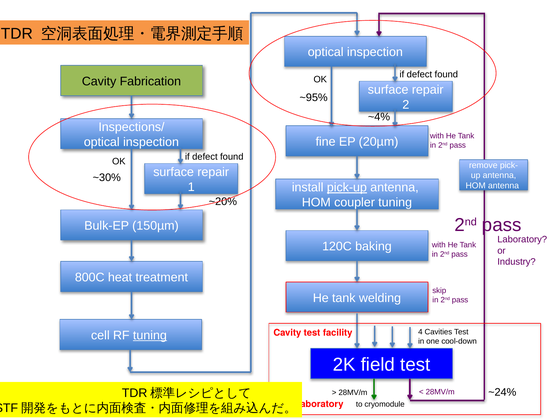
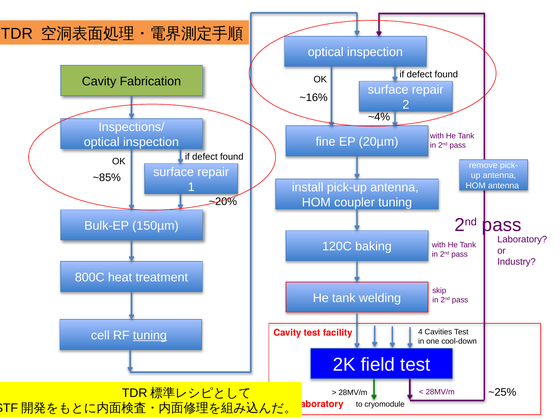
~95%: ~95% -> ~16% (314, 98)
~30%: ~30% -> ~85% (107, 177)
pick-up underline: present -> none (347, 187)
~24%: ~24% -> ~25% (502, 392)
